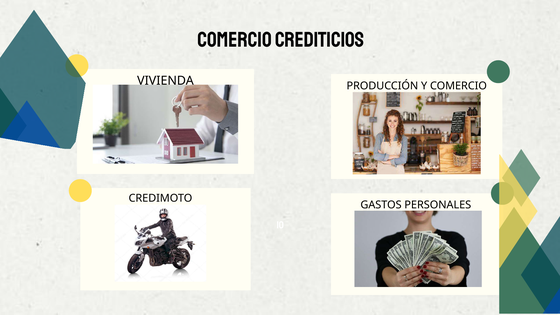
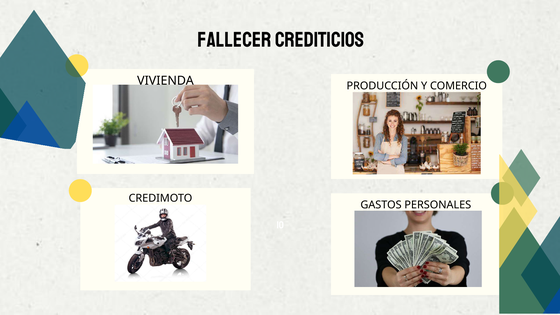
COMERCIO: COMERCIO -> FALLECER (235, 40)
